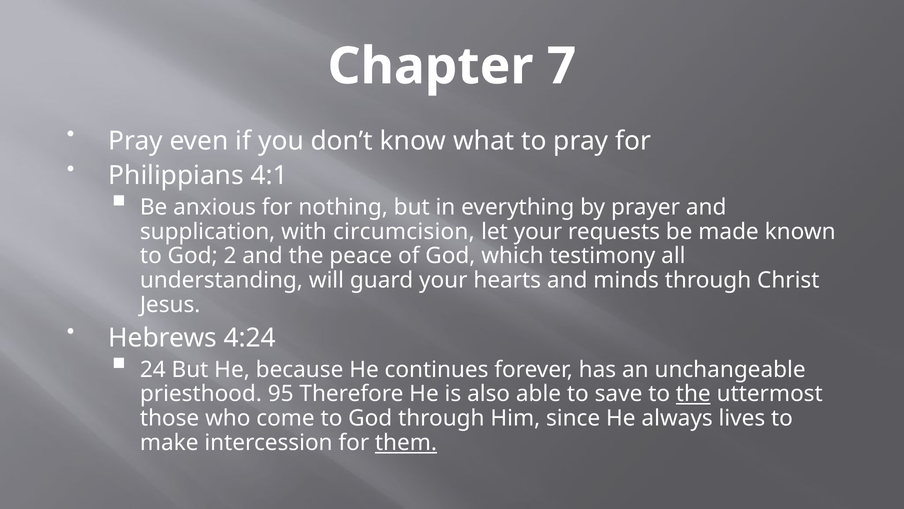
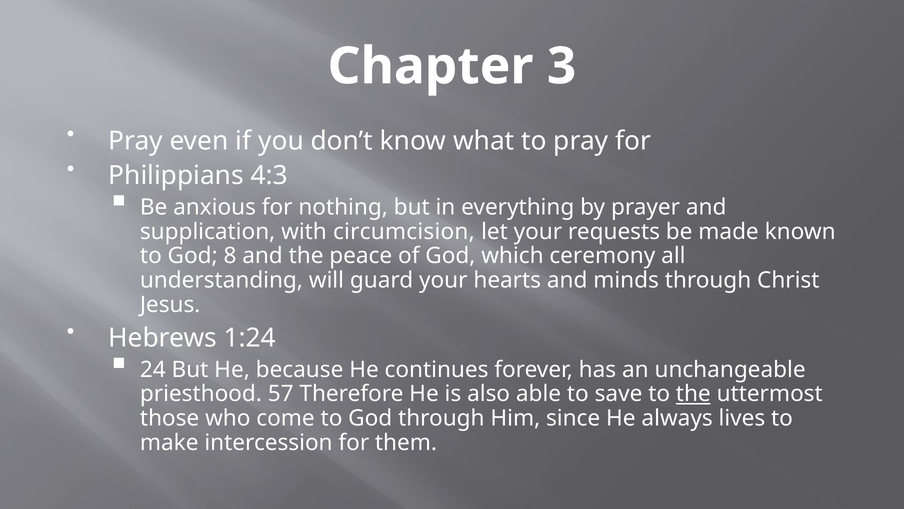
7: 7 -> 3 (562, 66)
4:1: 4:1 -> 4:3 (269, 176)
2: 2 -> 8 (230, 256)
testimony: testimony -> ceremony (602, 256)
4:24: 4:24 -> 1:24 (250, 338)
95: 95 -> 57 (281, 394)
them underline: present -> none (406, 442)
